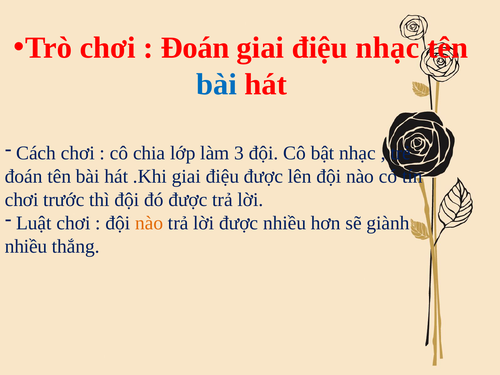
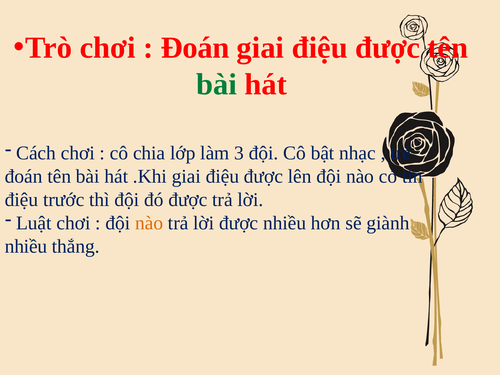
nhạc: nhạc -> được (388, 48)
bài colour: blue -> green (217, 85)
chơi: chơi -> điệu (22, 200)
